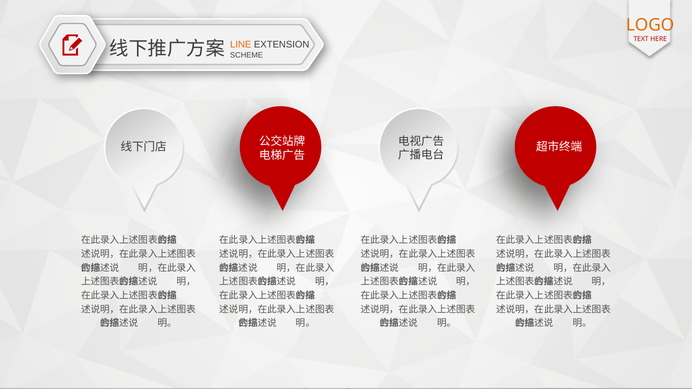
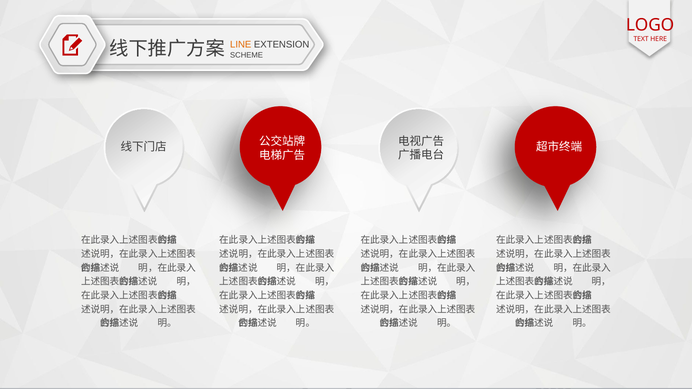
LOGO colour: orange -> red (650, 25)
